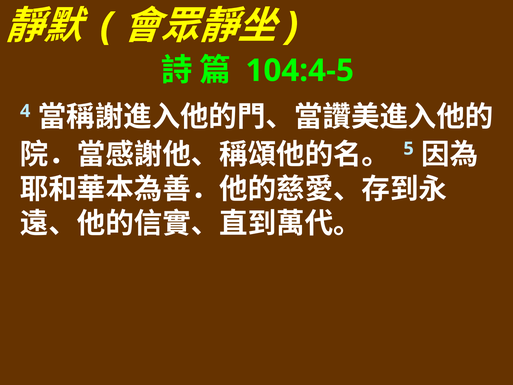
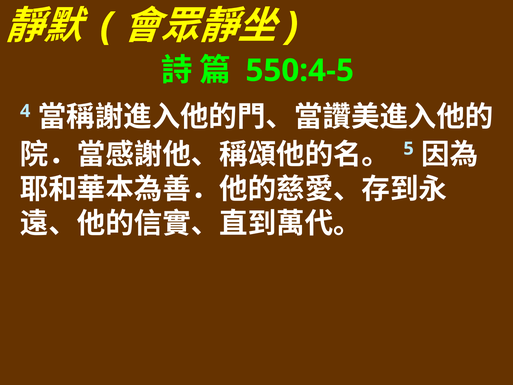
104:4-5: 104:4-5 -> 550:4-5 (300, 71)
